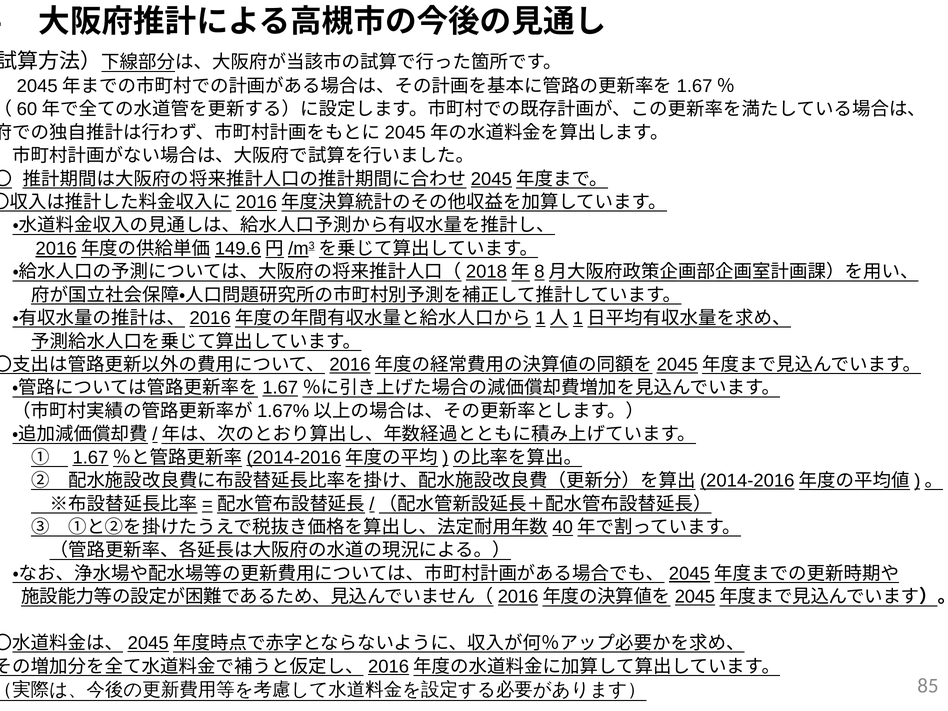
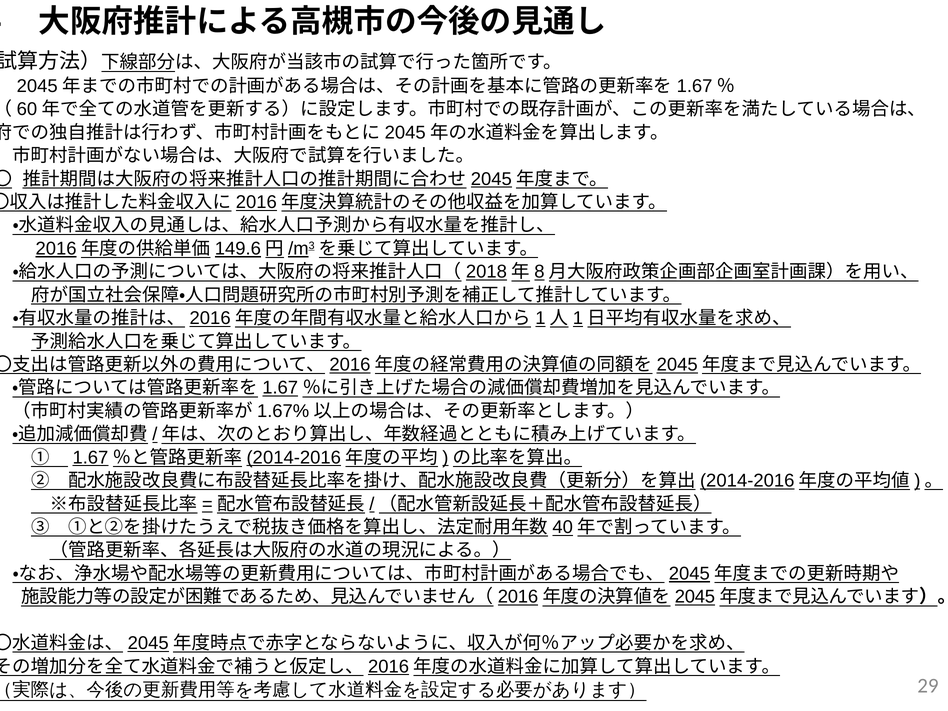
85: 85 -> 29 (928, 686)
